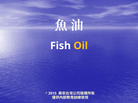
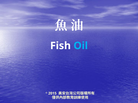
Oil colour: yellow -> light blue (81, 46)
